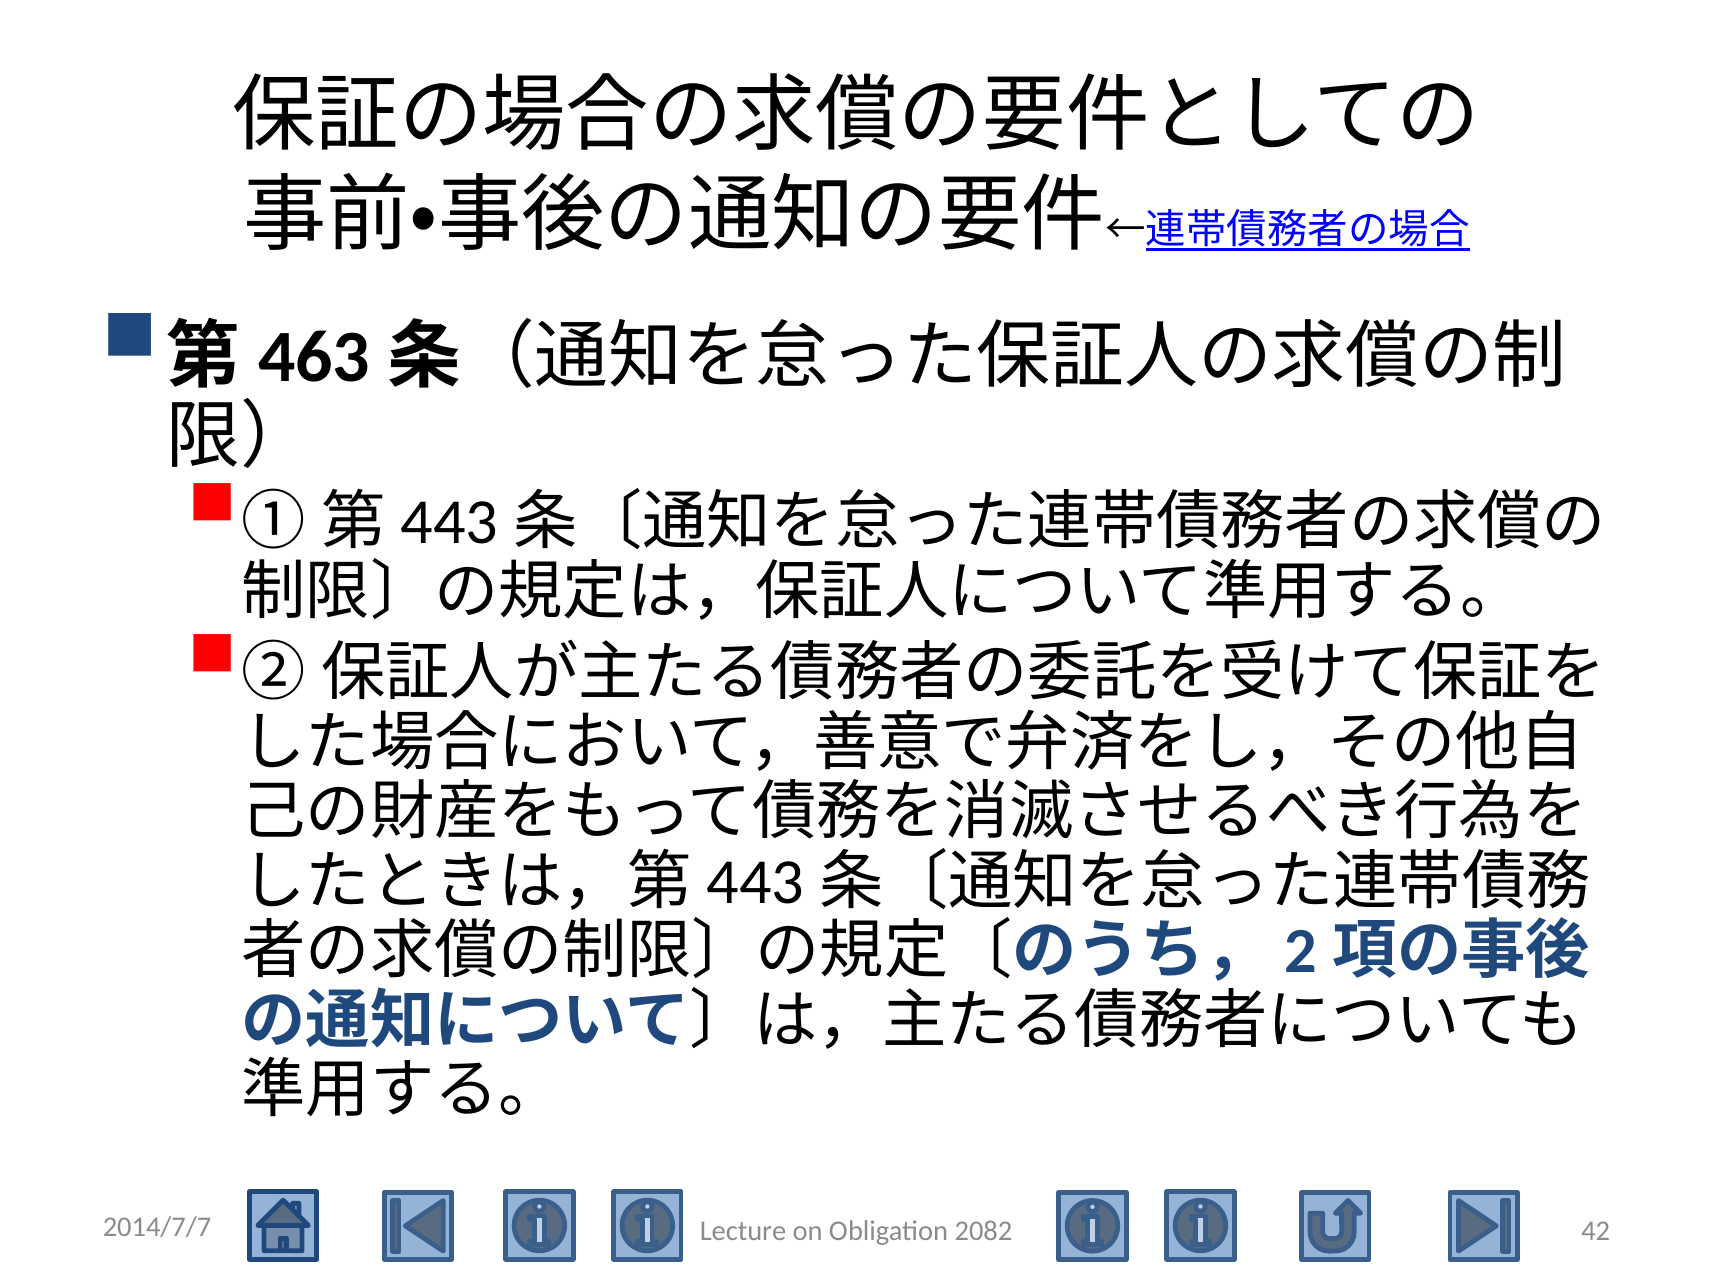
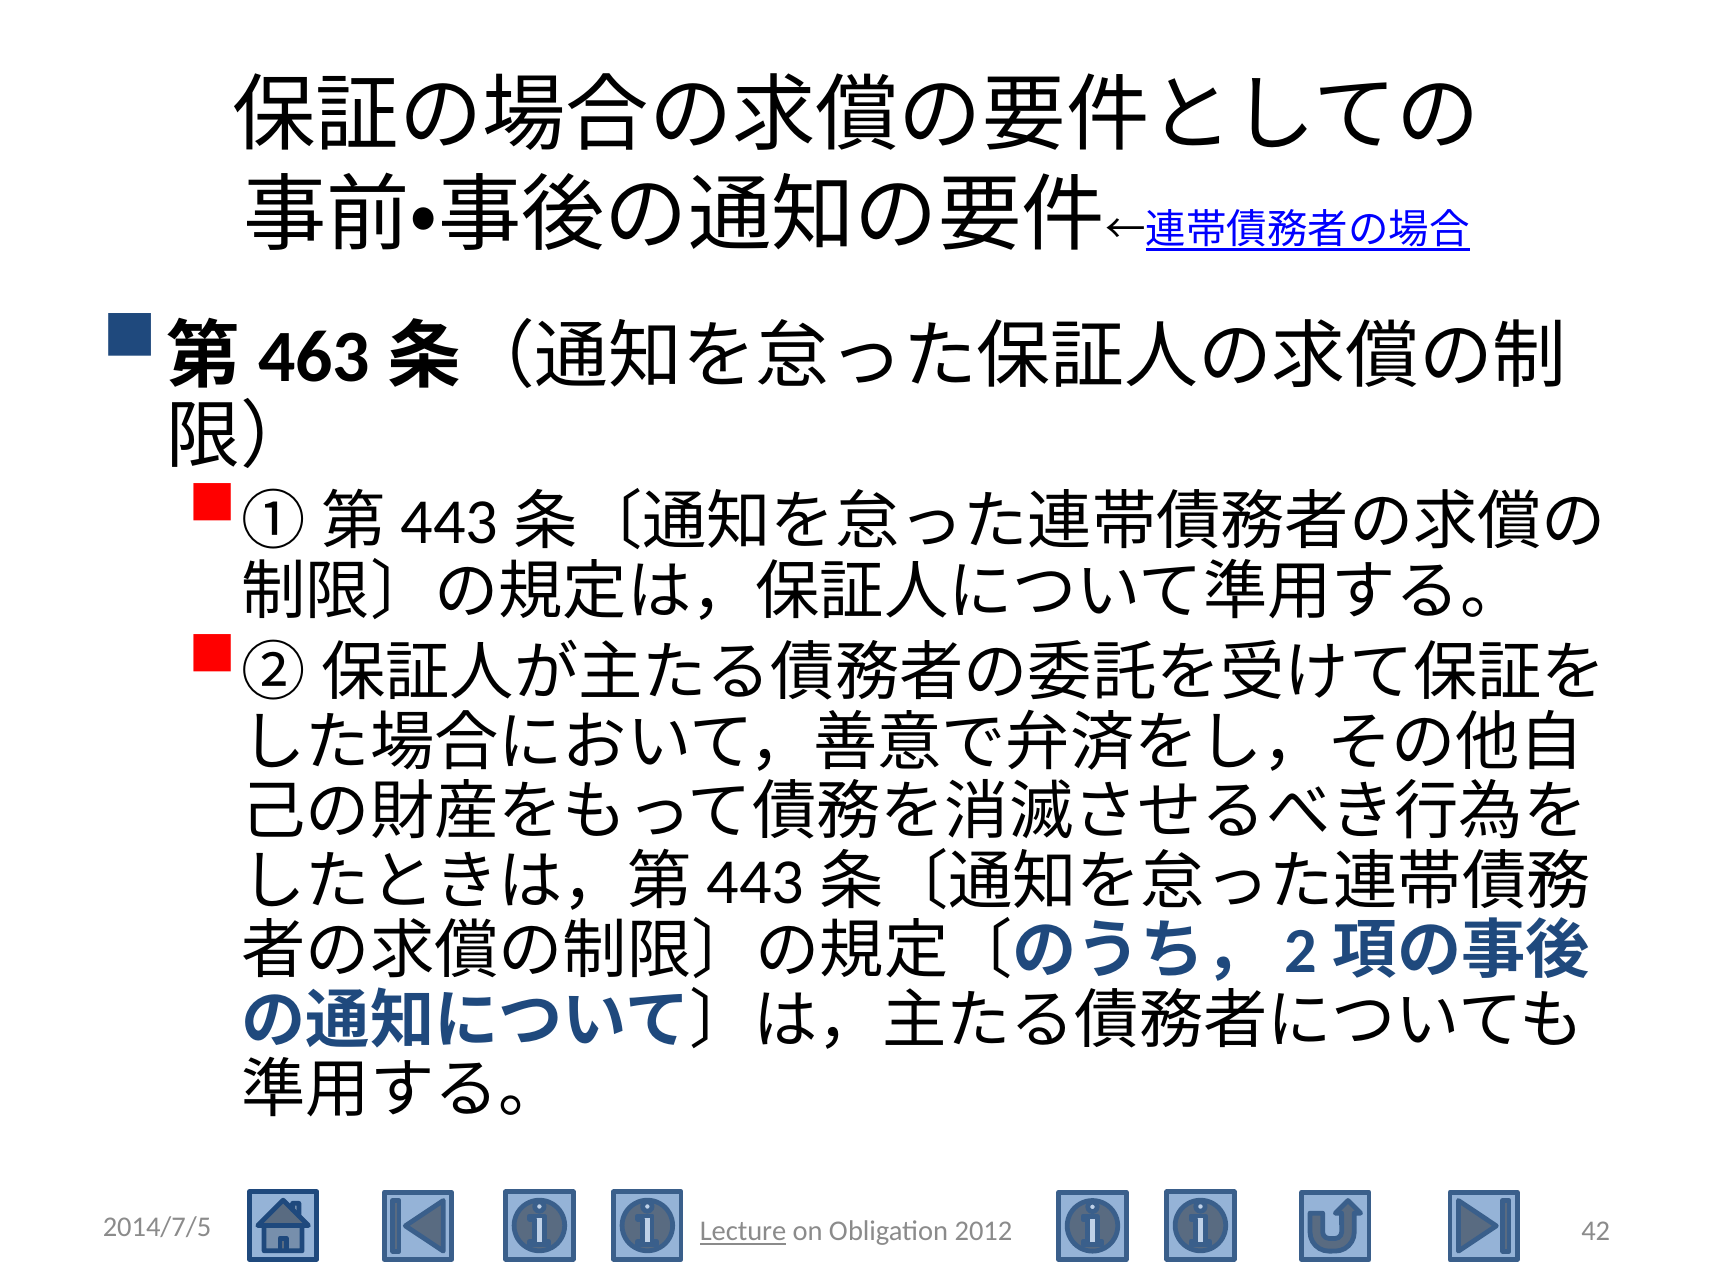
2014/7/7: 2014/7/7 -> 2014/7/5 (157, 1227)
Lecture underline: none -> present (743, 1231)
2082: 2082 -> 2012 (983, 1231)
